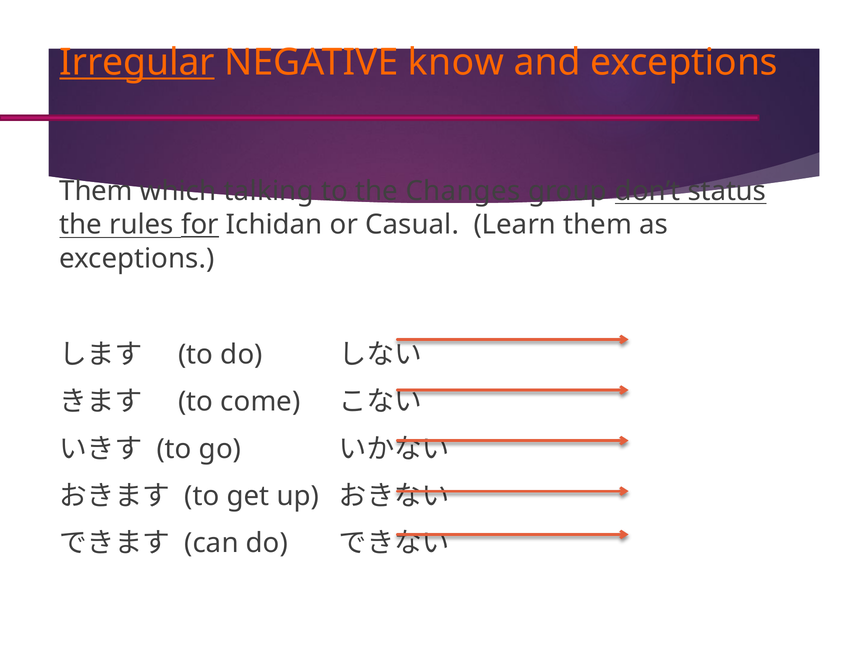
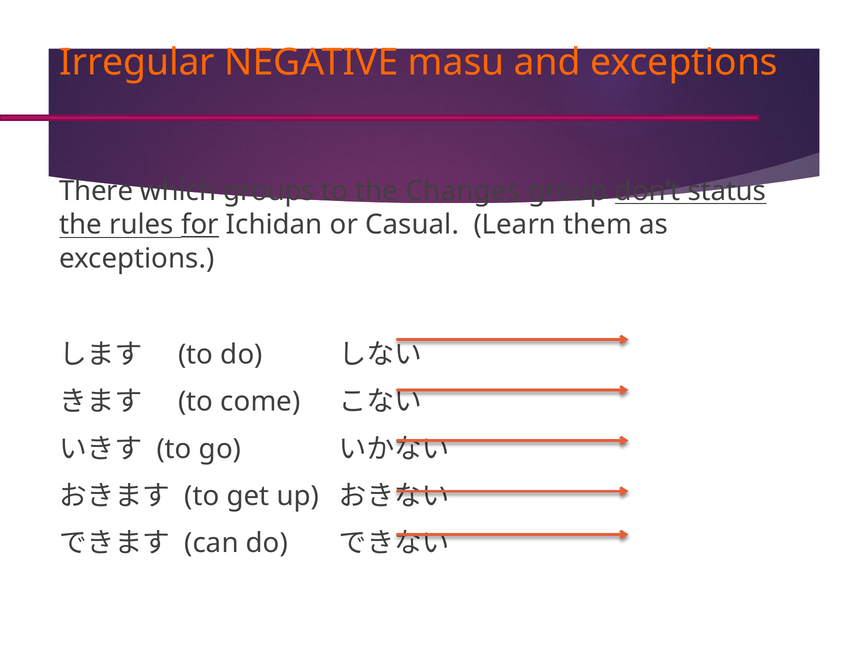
Irregular underline: present -> none (137, 62)
know: know -> masu (456, 62)
Them: Them -> There (96, 191)
talking: talking -> groups (269, 191)
